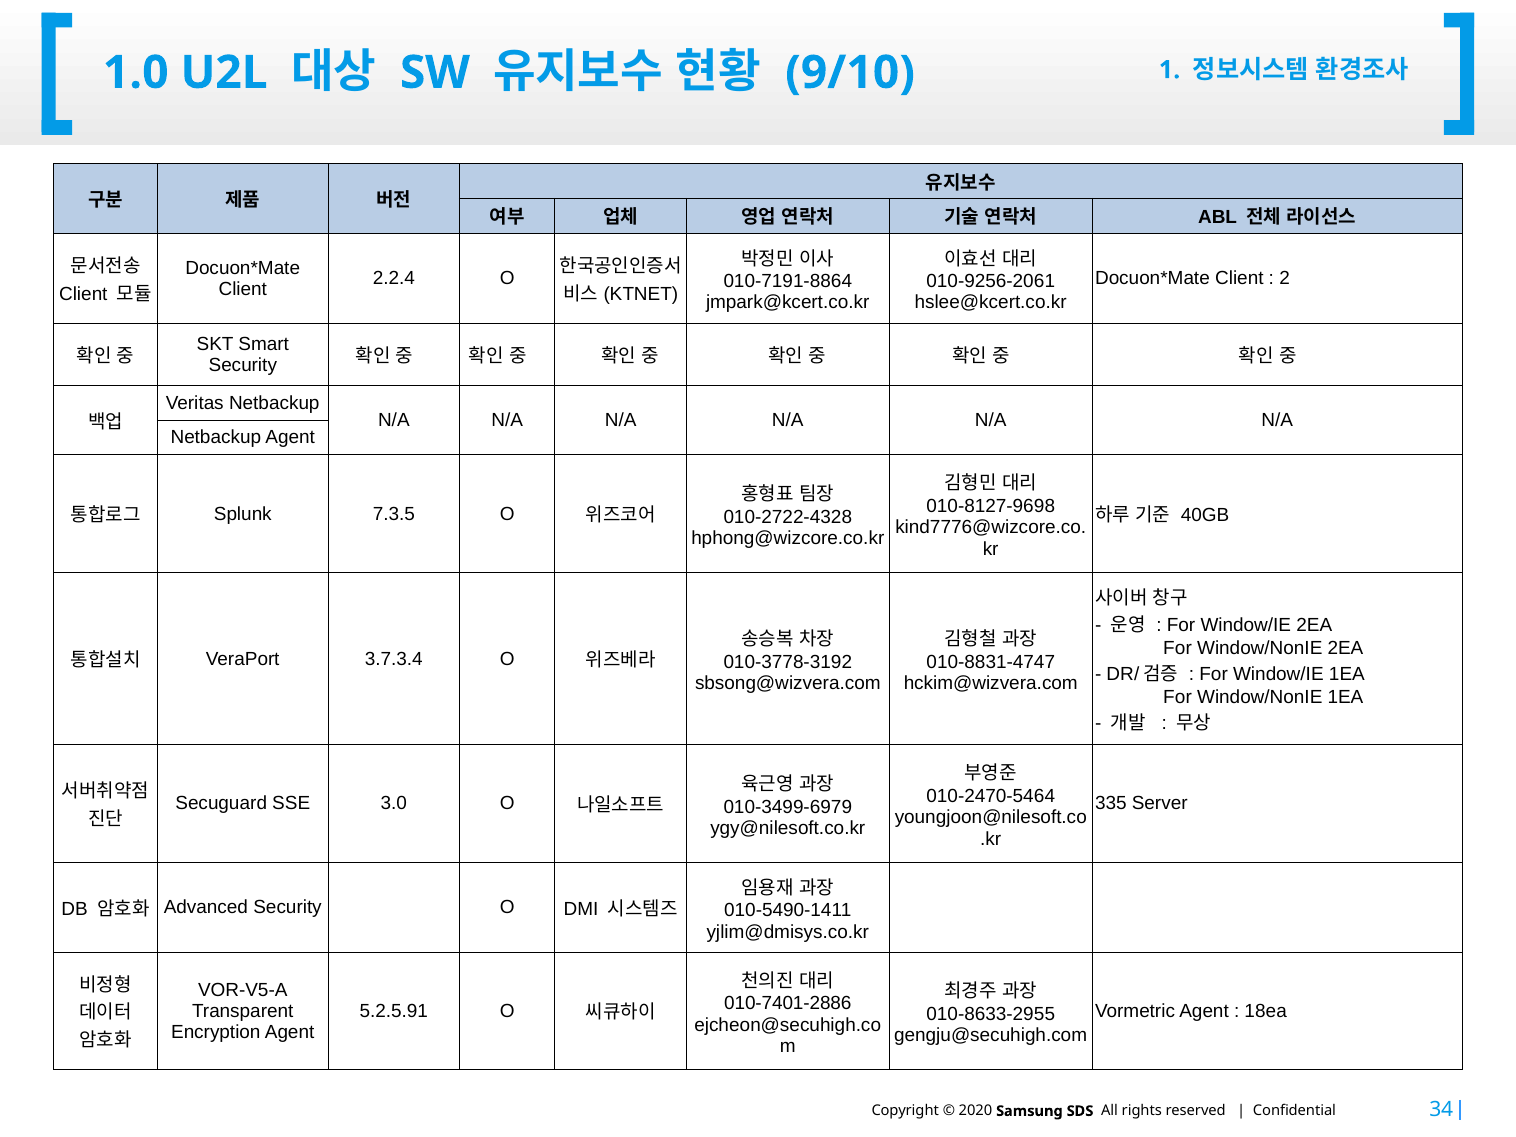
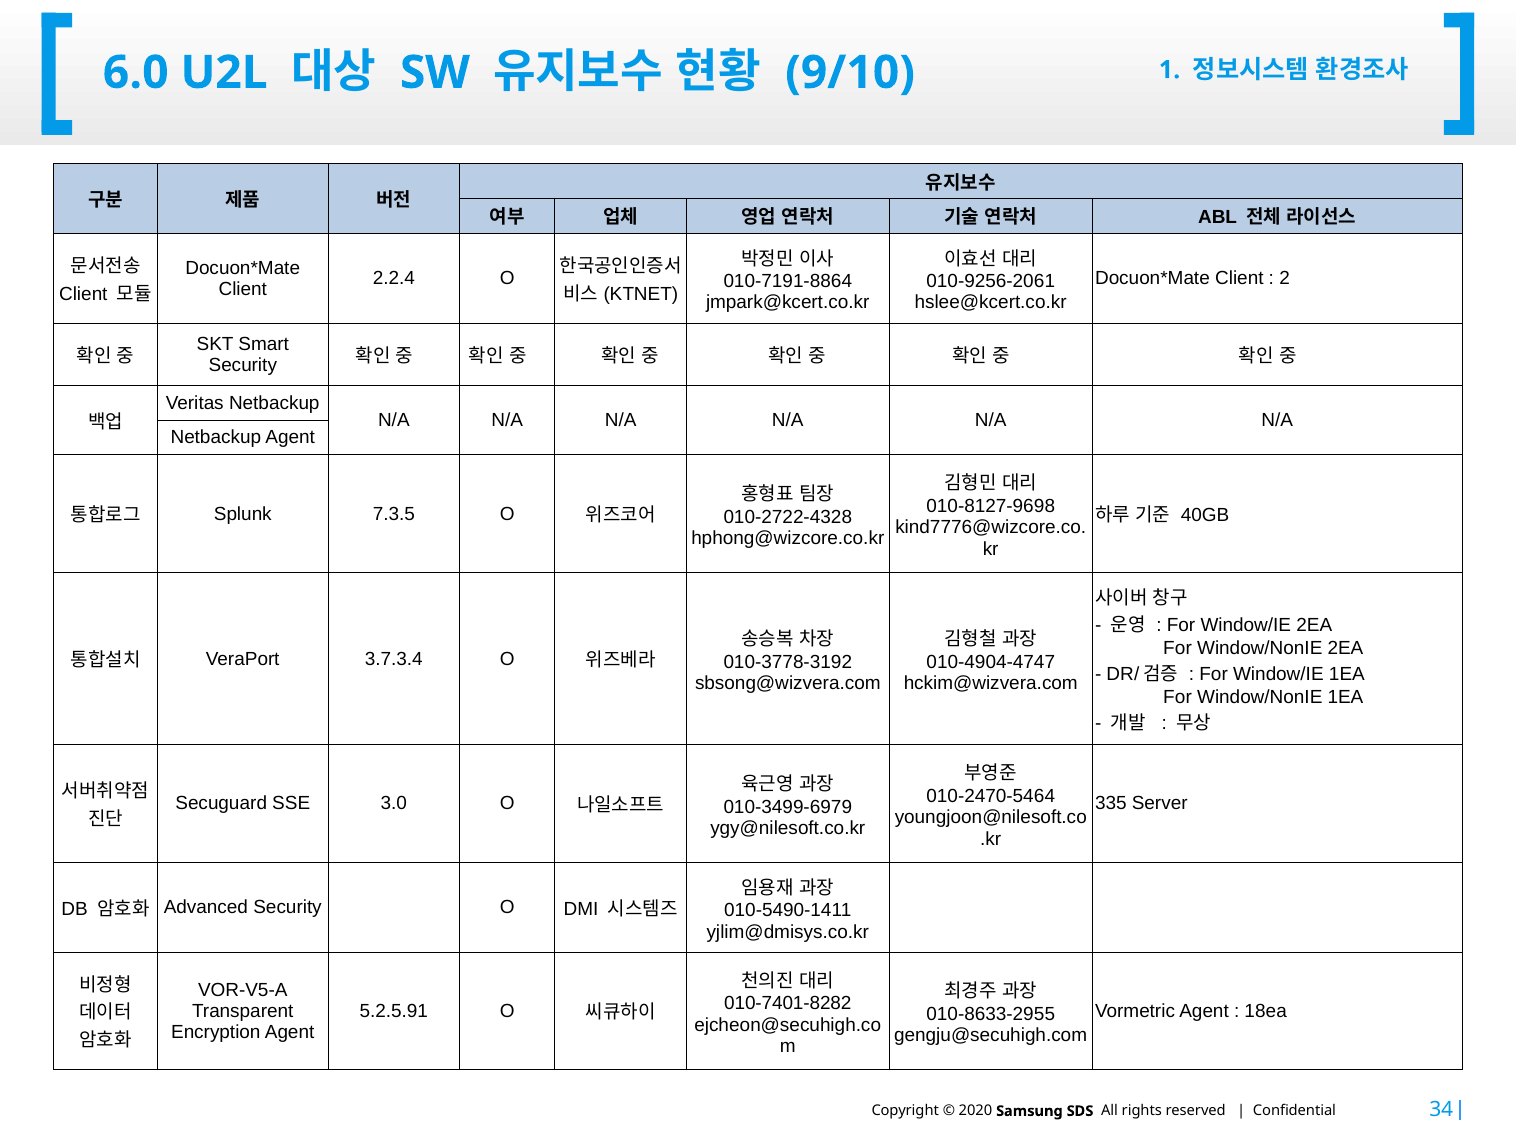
1.0: 1.0 -> 6.0 (136, 73)
010-8831-4747: 010-8831-4747 -> 010-4904-4747 (991, 662)
010-7401-2886: 010-7401-2886 -> 010-7401-8282 (788, 1004)
